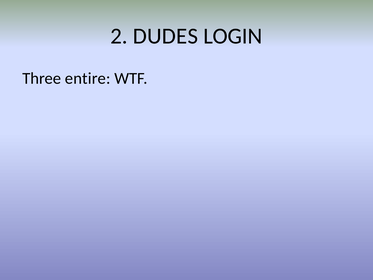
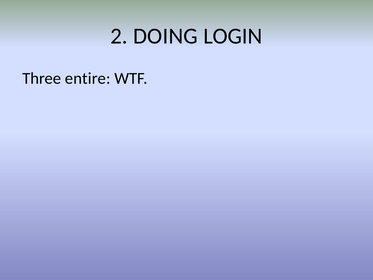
DUDES: DUDES -> DOING (165, 36)
